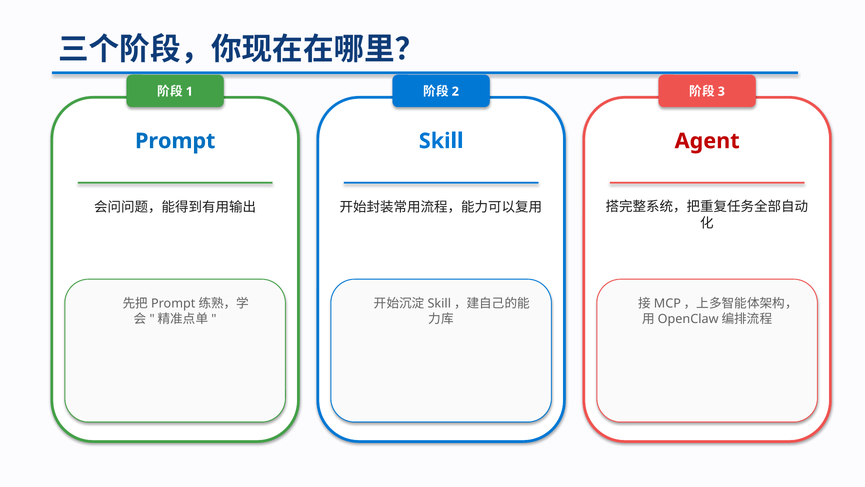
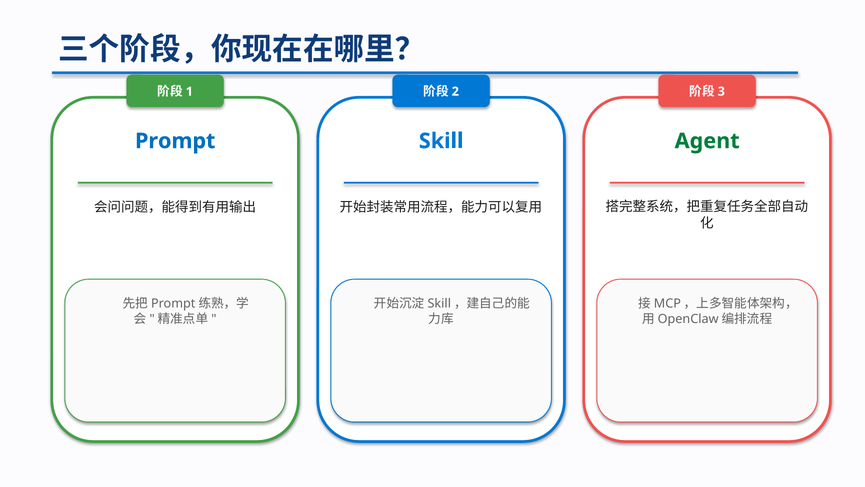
Agent colour: red -> green (707, 141)
